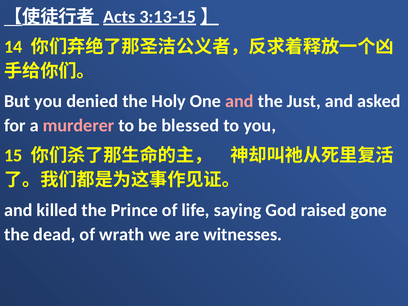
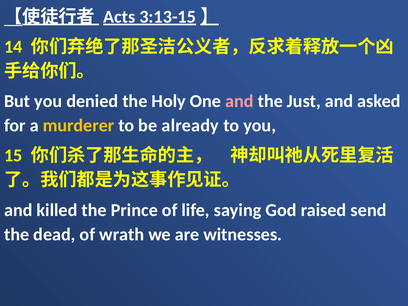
murderer colour: pink -> yellow (79, 126)
blessed: blessed -> already (190, 126)
gone: gone -> send (369, 210)
